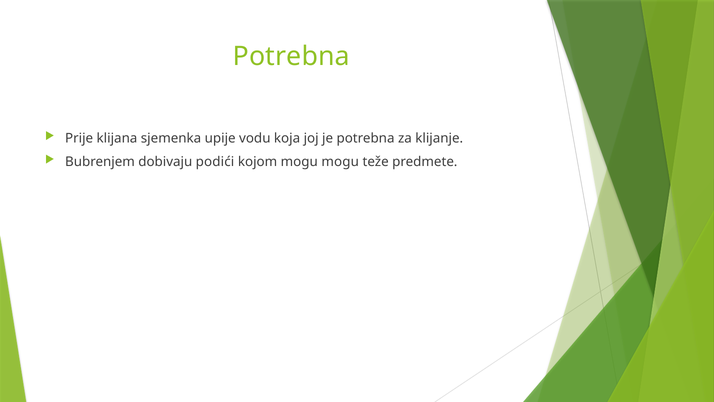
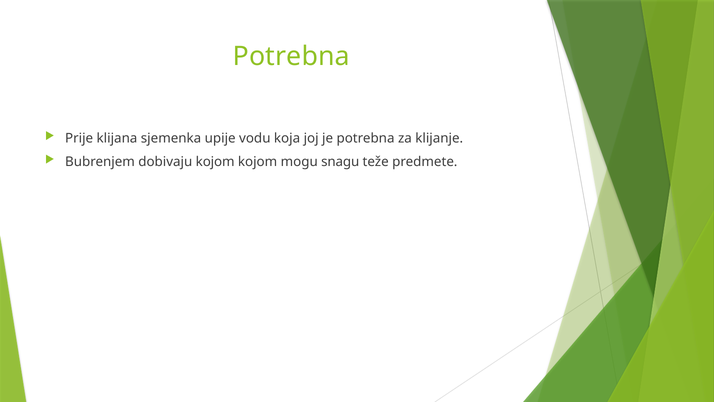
dobivaju podići: podići -> kojom (215, 162)
mogu mogu: mogu -> snagu (340, 162)
